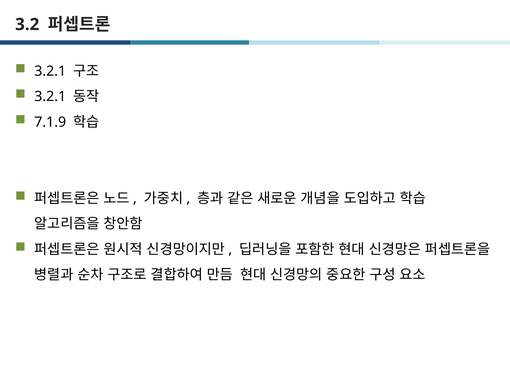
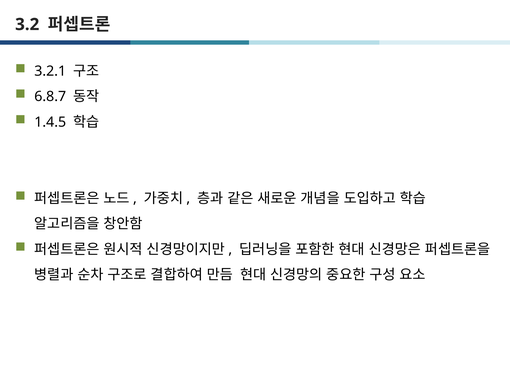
3.2.1: 3.2.1 -> 6.8.7 (50, 97)
7.1.9: 7.1.9 -> 1.4.5 (50, 122)
